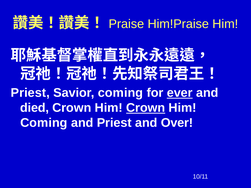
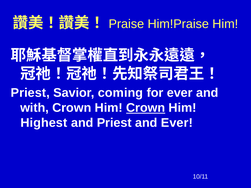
ever underline: present -> none (180, 93)
died: died -> with (34, 108)
Coming: Coming -> Highest (44, 123)
and Over: Over -> Ever (177, 123)
